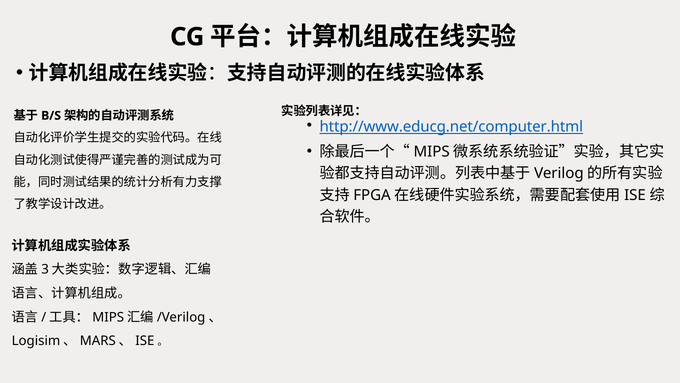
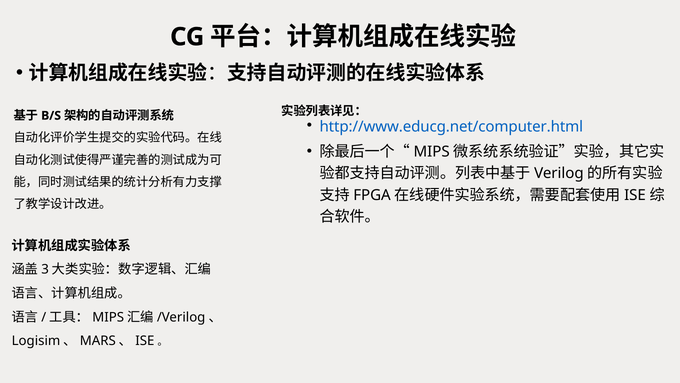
http://www.educg.net/computer.html underline: present -> none (451, 127)
